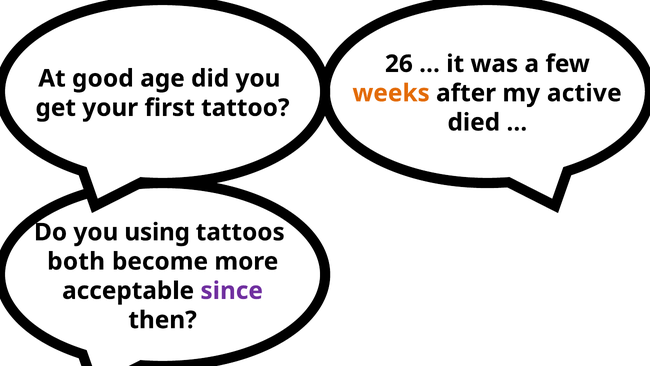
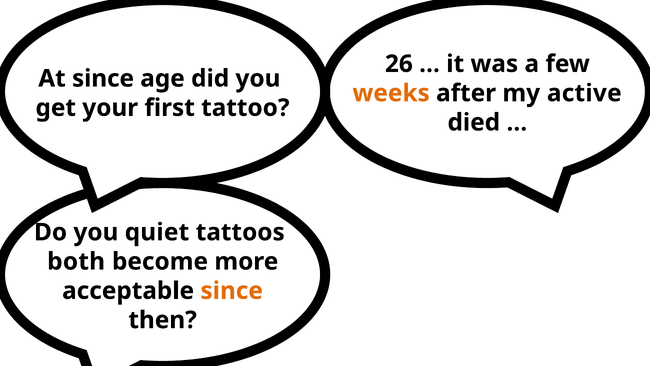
At good: good -> since (103, 78)
using: using -> quiet (157, 232)
since colour: purple -> orange (232, 291)
